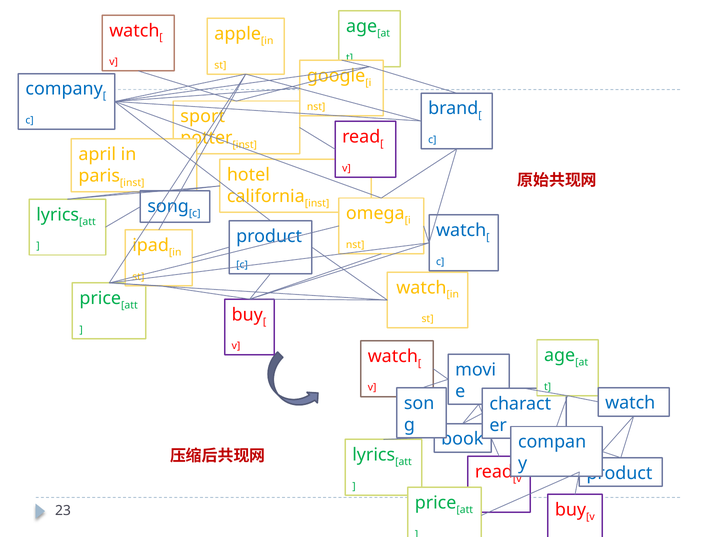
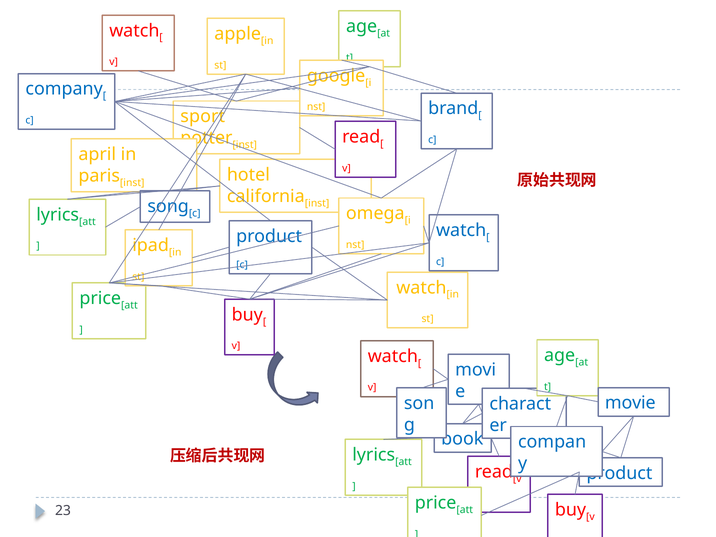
watch: watch -> movie (630, 403)
